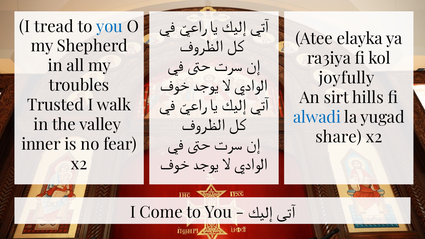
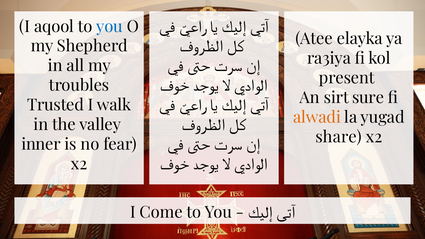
tread: tread -> aqool (54, 27)
joyfully: joyfully -> present (347, 78)
hills: hills -> sure (368, 98)
alwadi colour: blue -> orange (317, 117)
